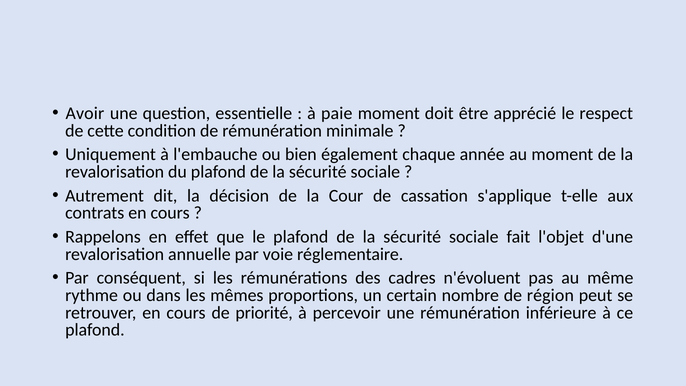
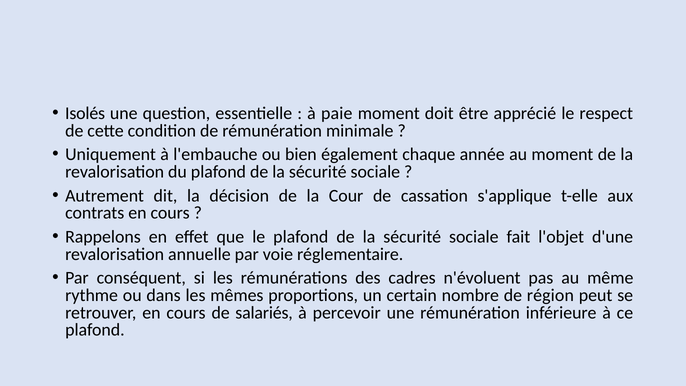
Avoir: Avoir -> Isolés (85, 113)
priorité: priorité -> salariés (264, 313)
